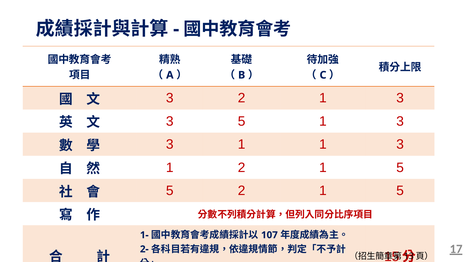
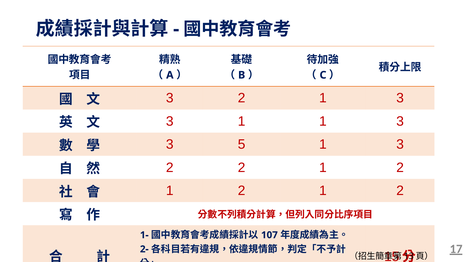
3 5: 5 -> 1 (242, 121)
3 1: 1 -> 5 (242, 144)
1: 1 -> 2 (170, 168)
5: 5 -> 2 (400, 168)
5: 5 -> 1 (170, 191)
5: 5 -> 2 (400, 191)
